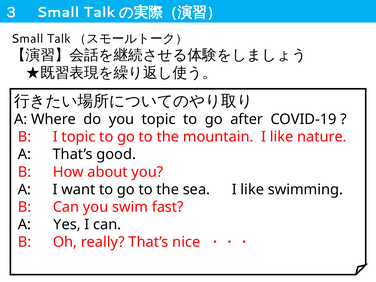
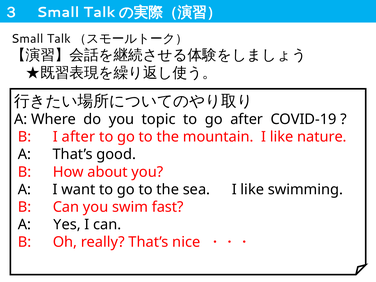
I topic: topic -> after (78, 137)
